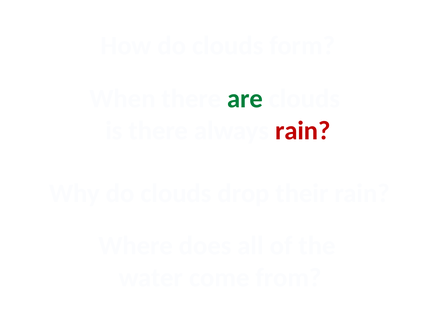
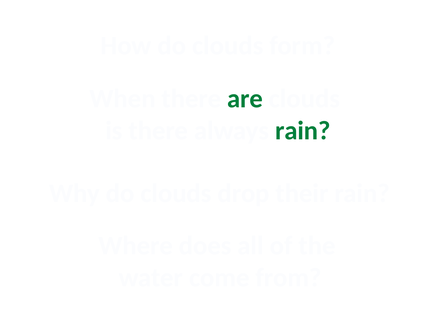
rain colour: red -> green (303, 131)
